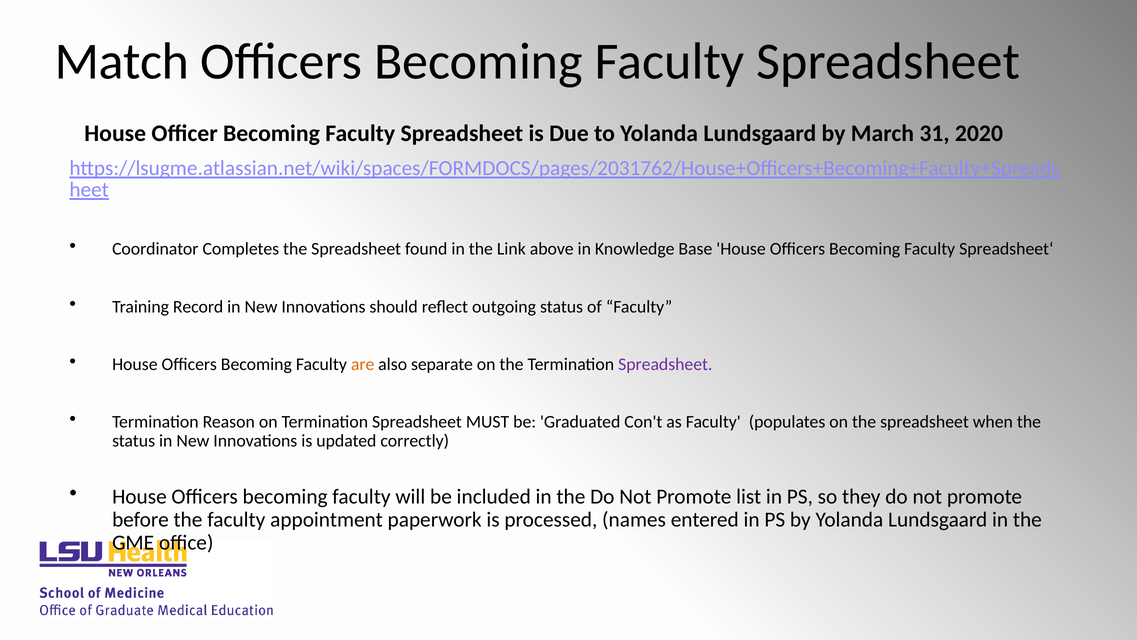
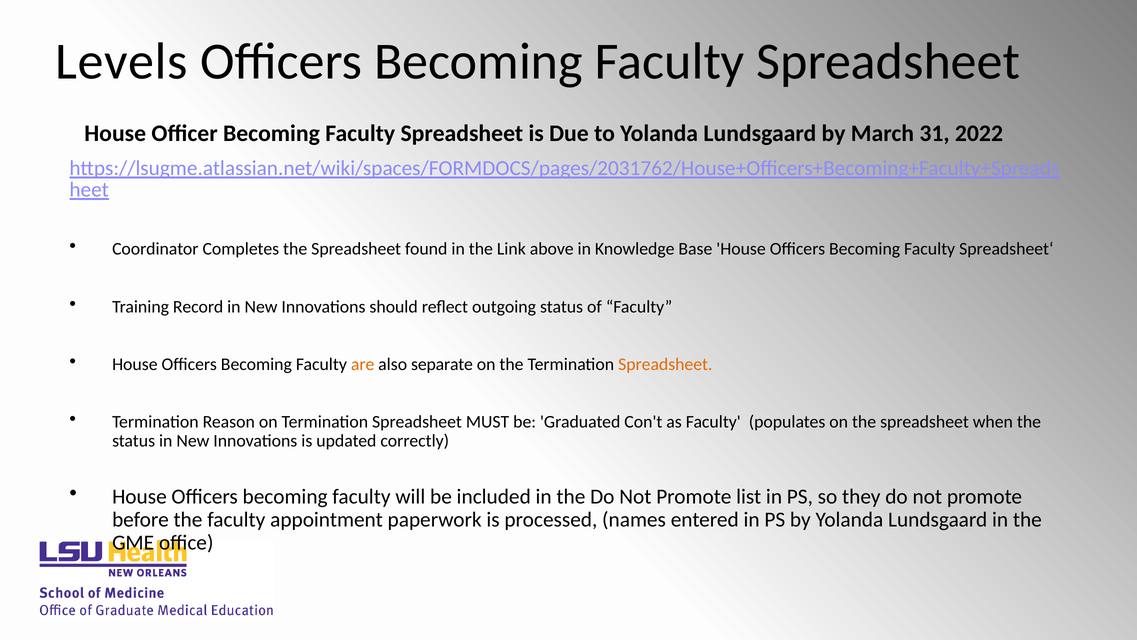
Match: Match -> Levels (121, 61)
2020: 2020 -> 2022 (979, 133)
Spreadsheet colour: purple -> orange (665, 364)
